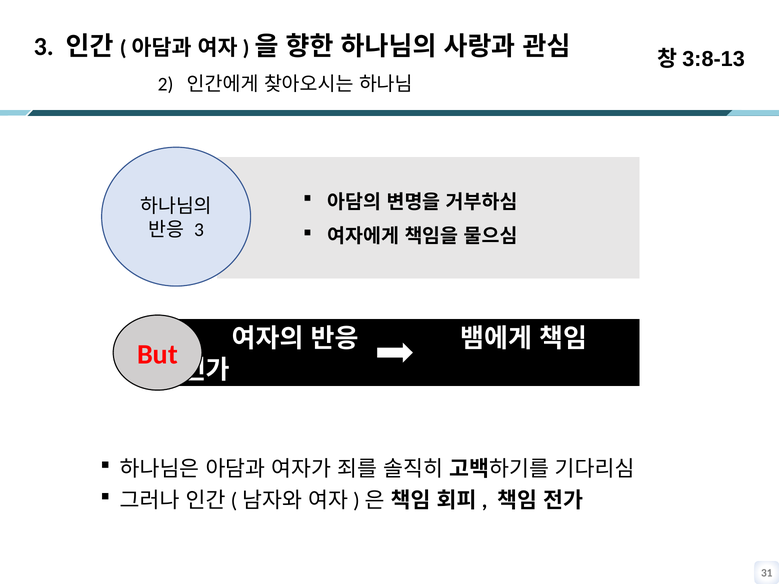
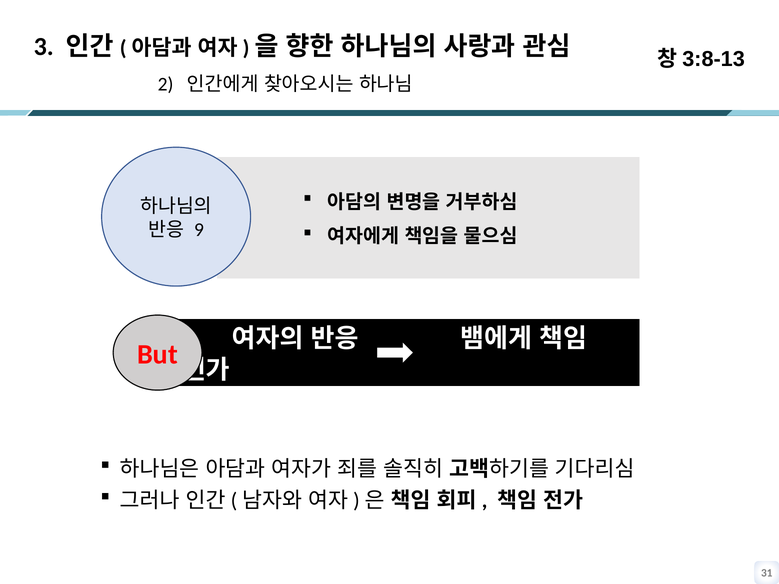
3: 3 -> 9 (199, 230)
